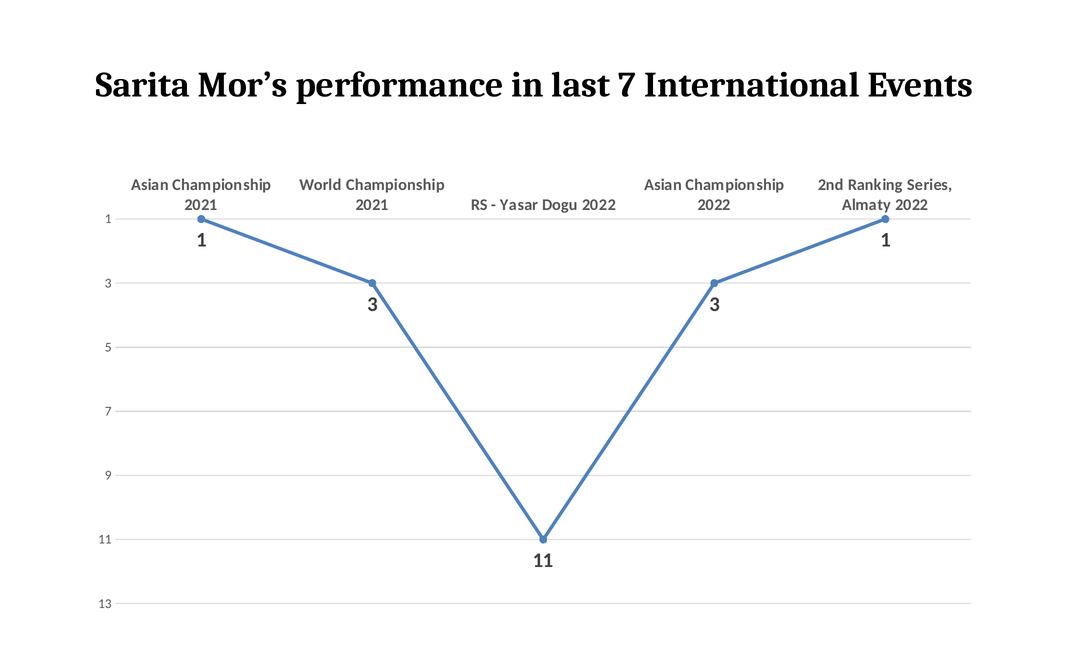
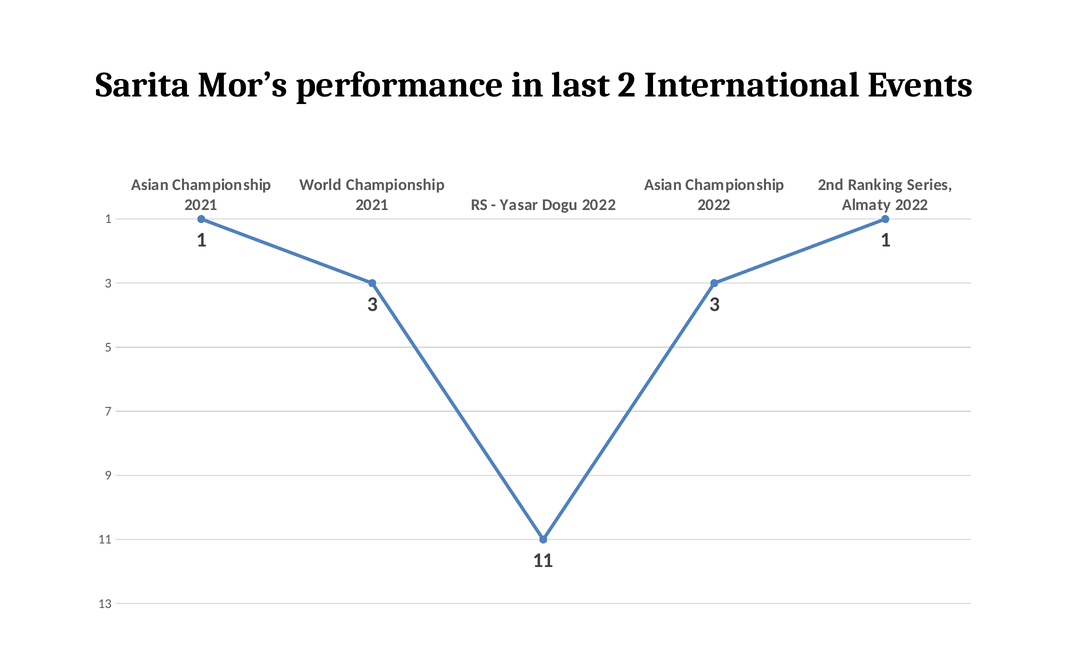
last 7: 7 -> 2 (627, 85)
